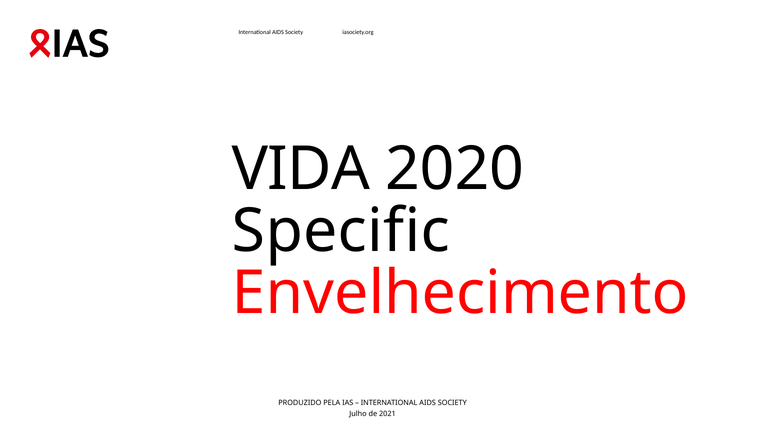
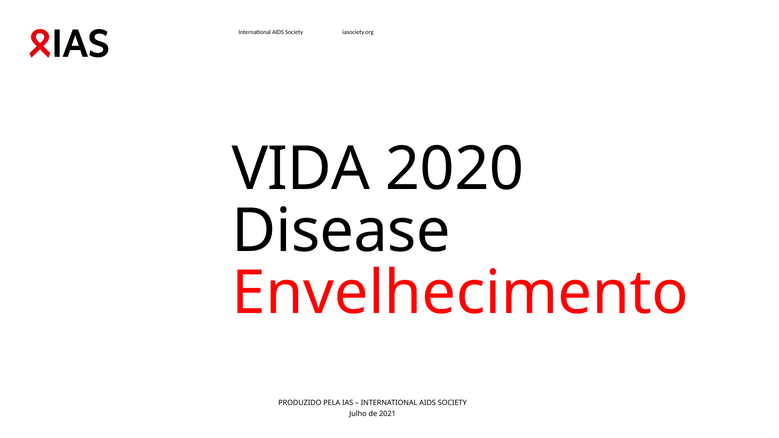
Specific: Specific -> Disease (341, 231)
